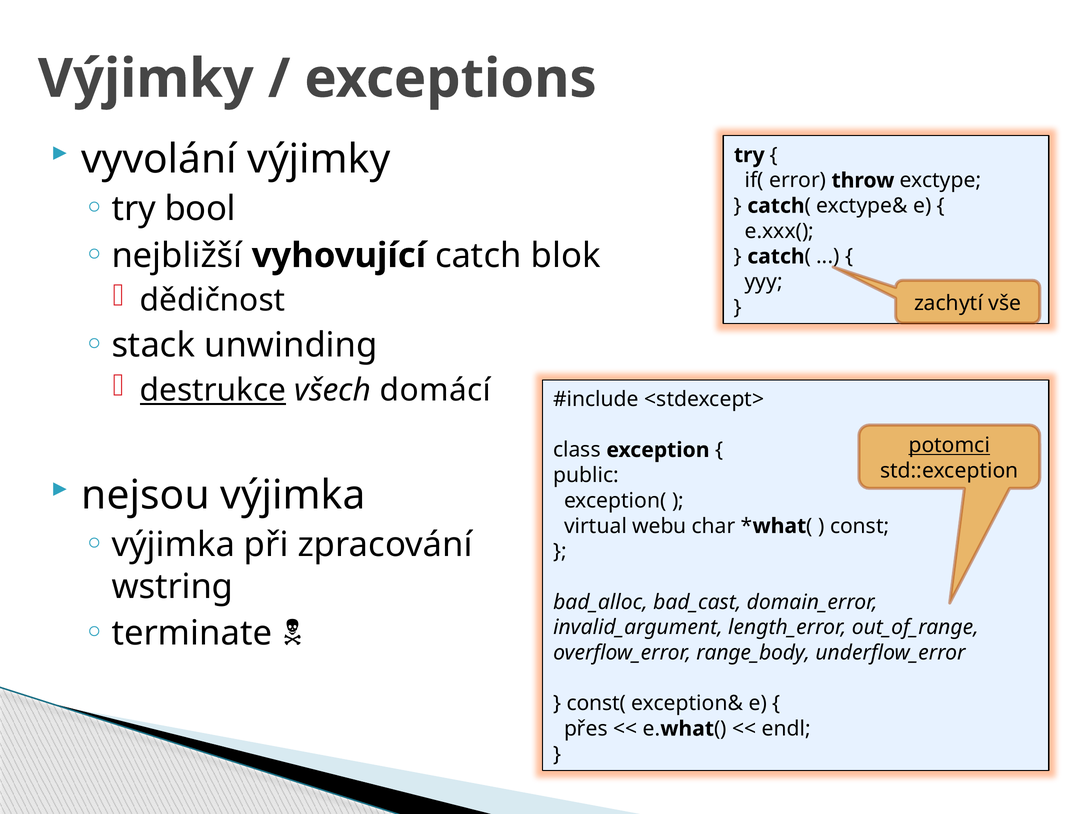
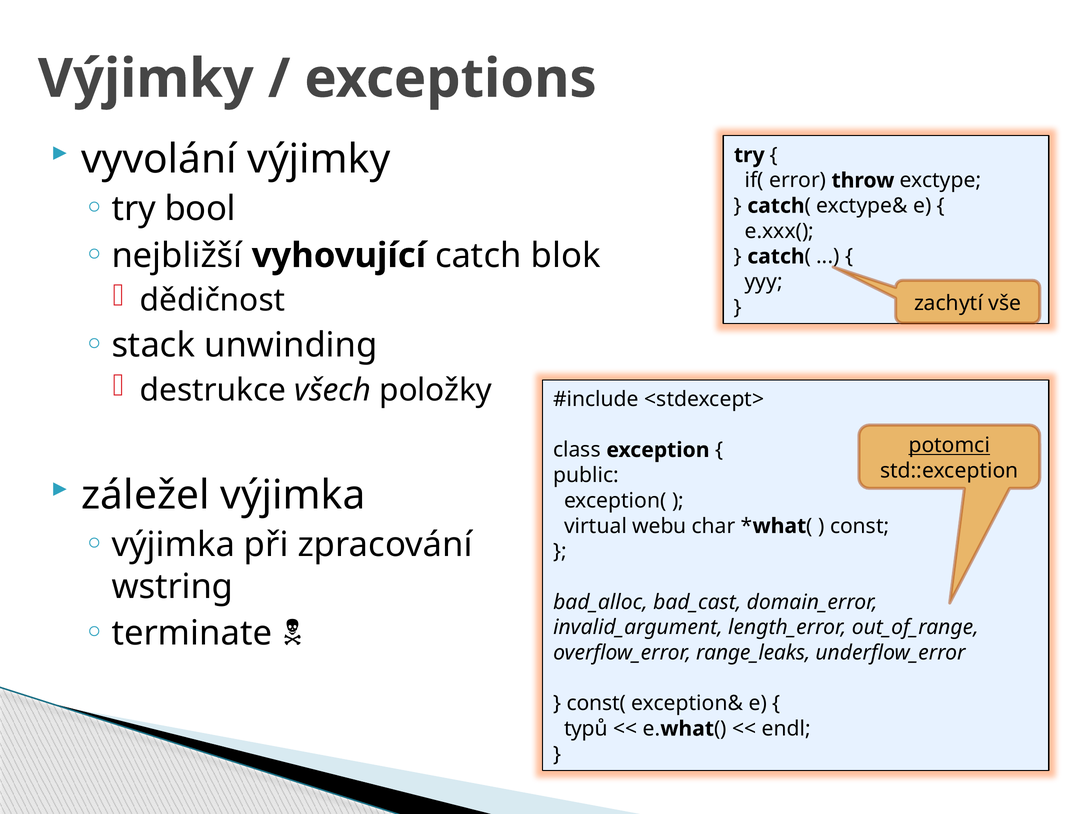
destrukce underline: present -> none (213, 390)
domácí: domácí -> položky (436, 390)
nejsou: nejsou -> záležel (146, 495)
range_body: range_body -> range_leaks (753, 653)
přes: přes -> typů (586, 729)
